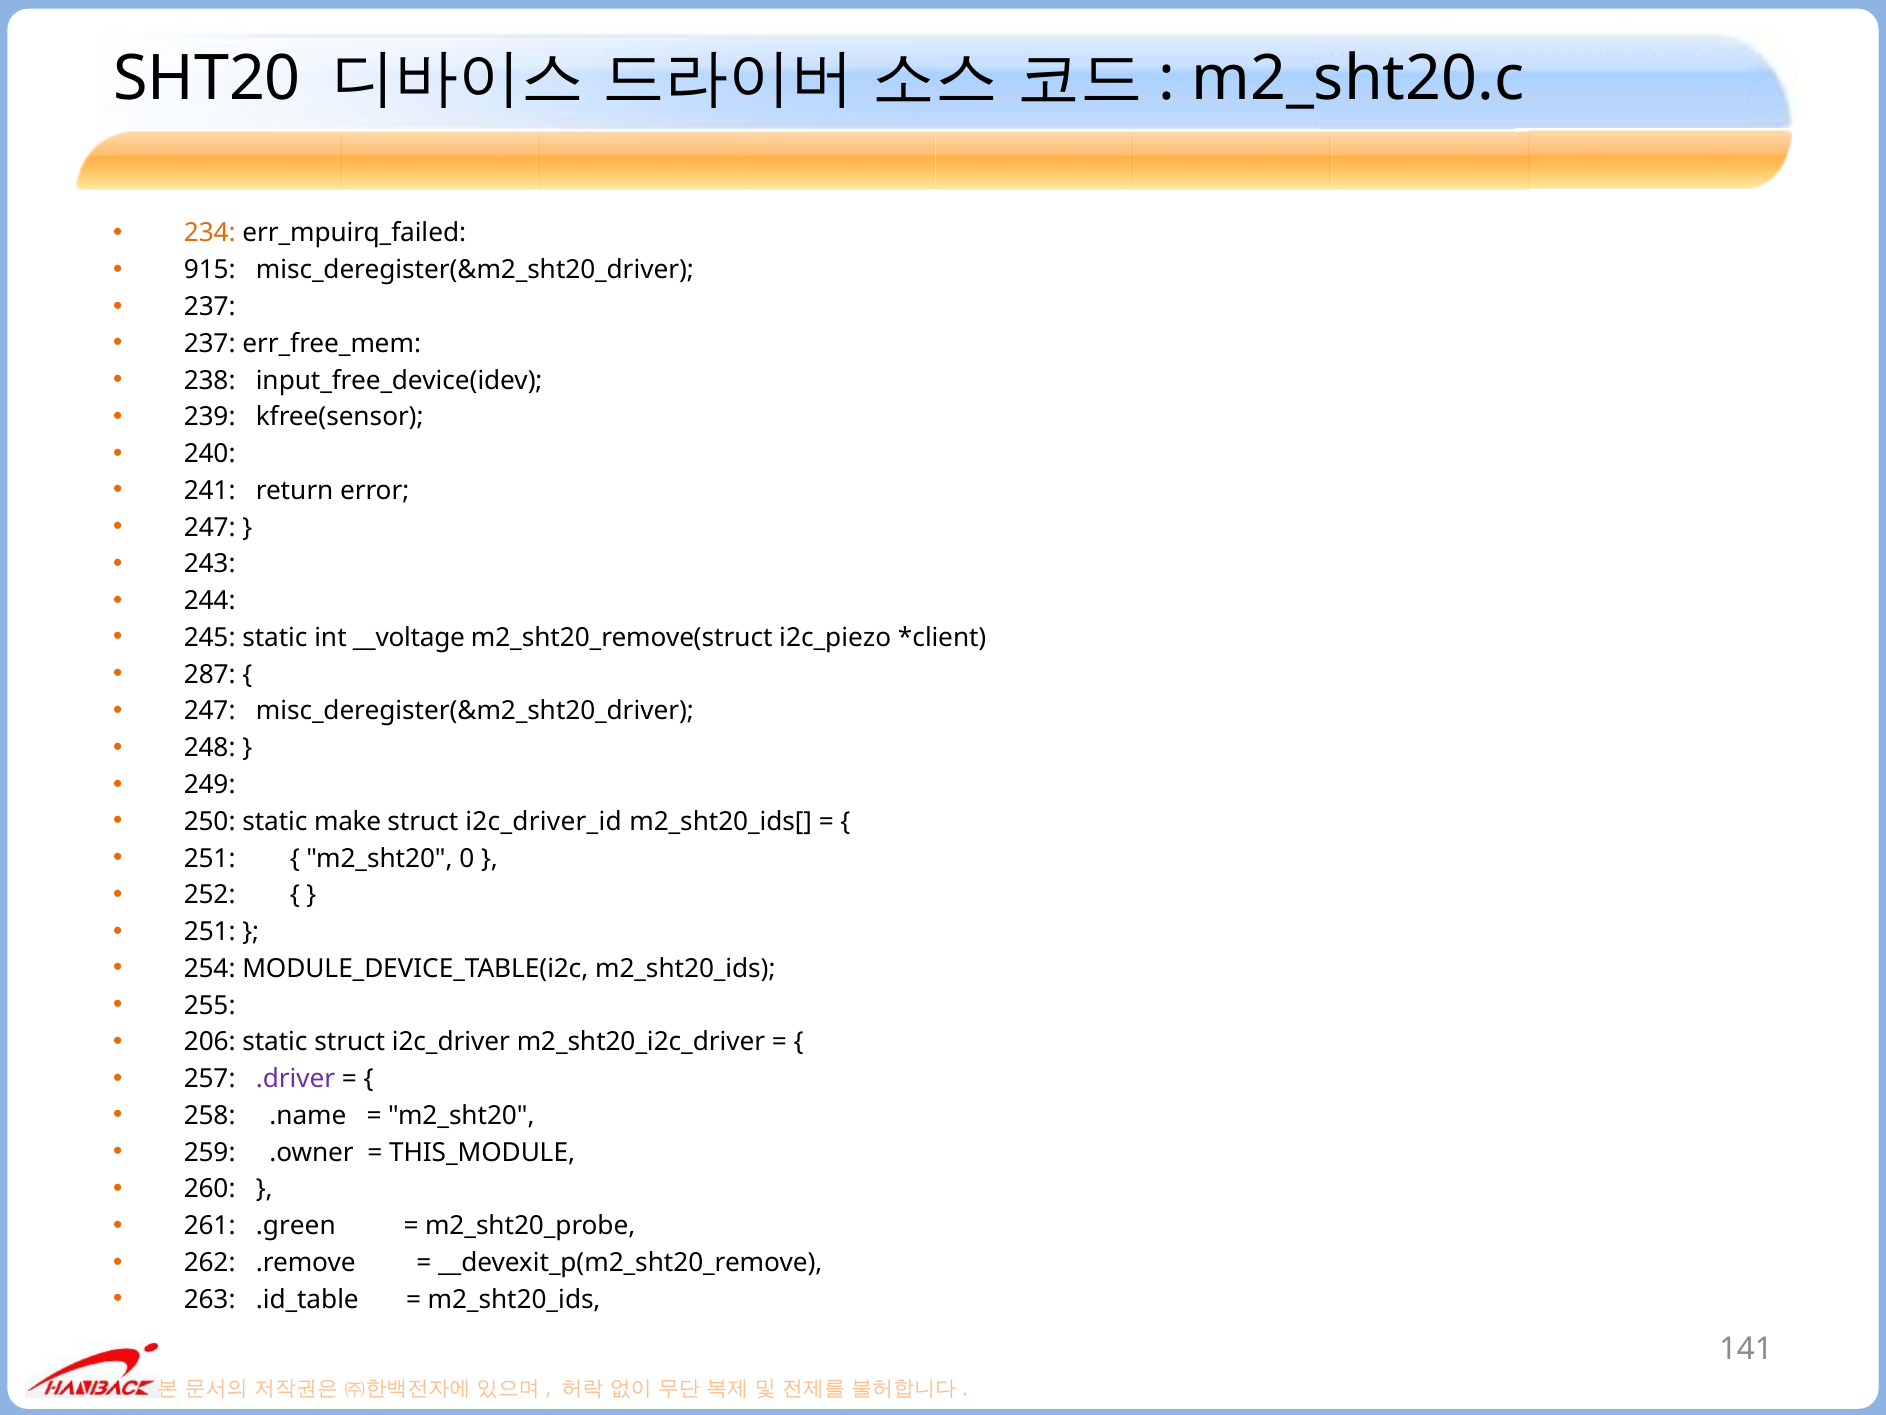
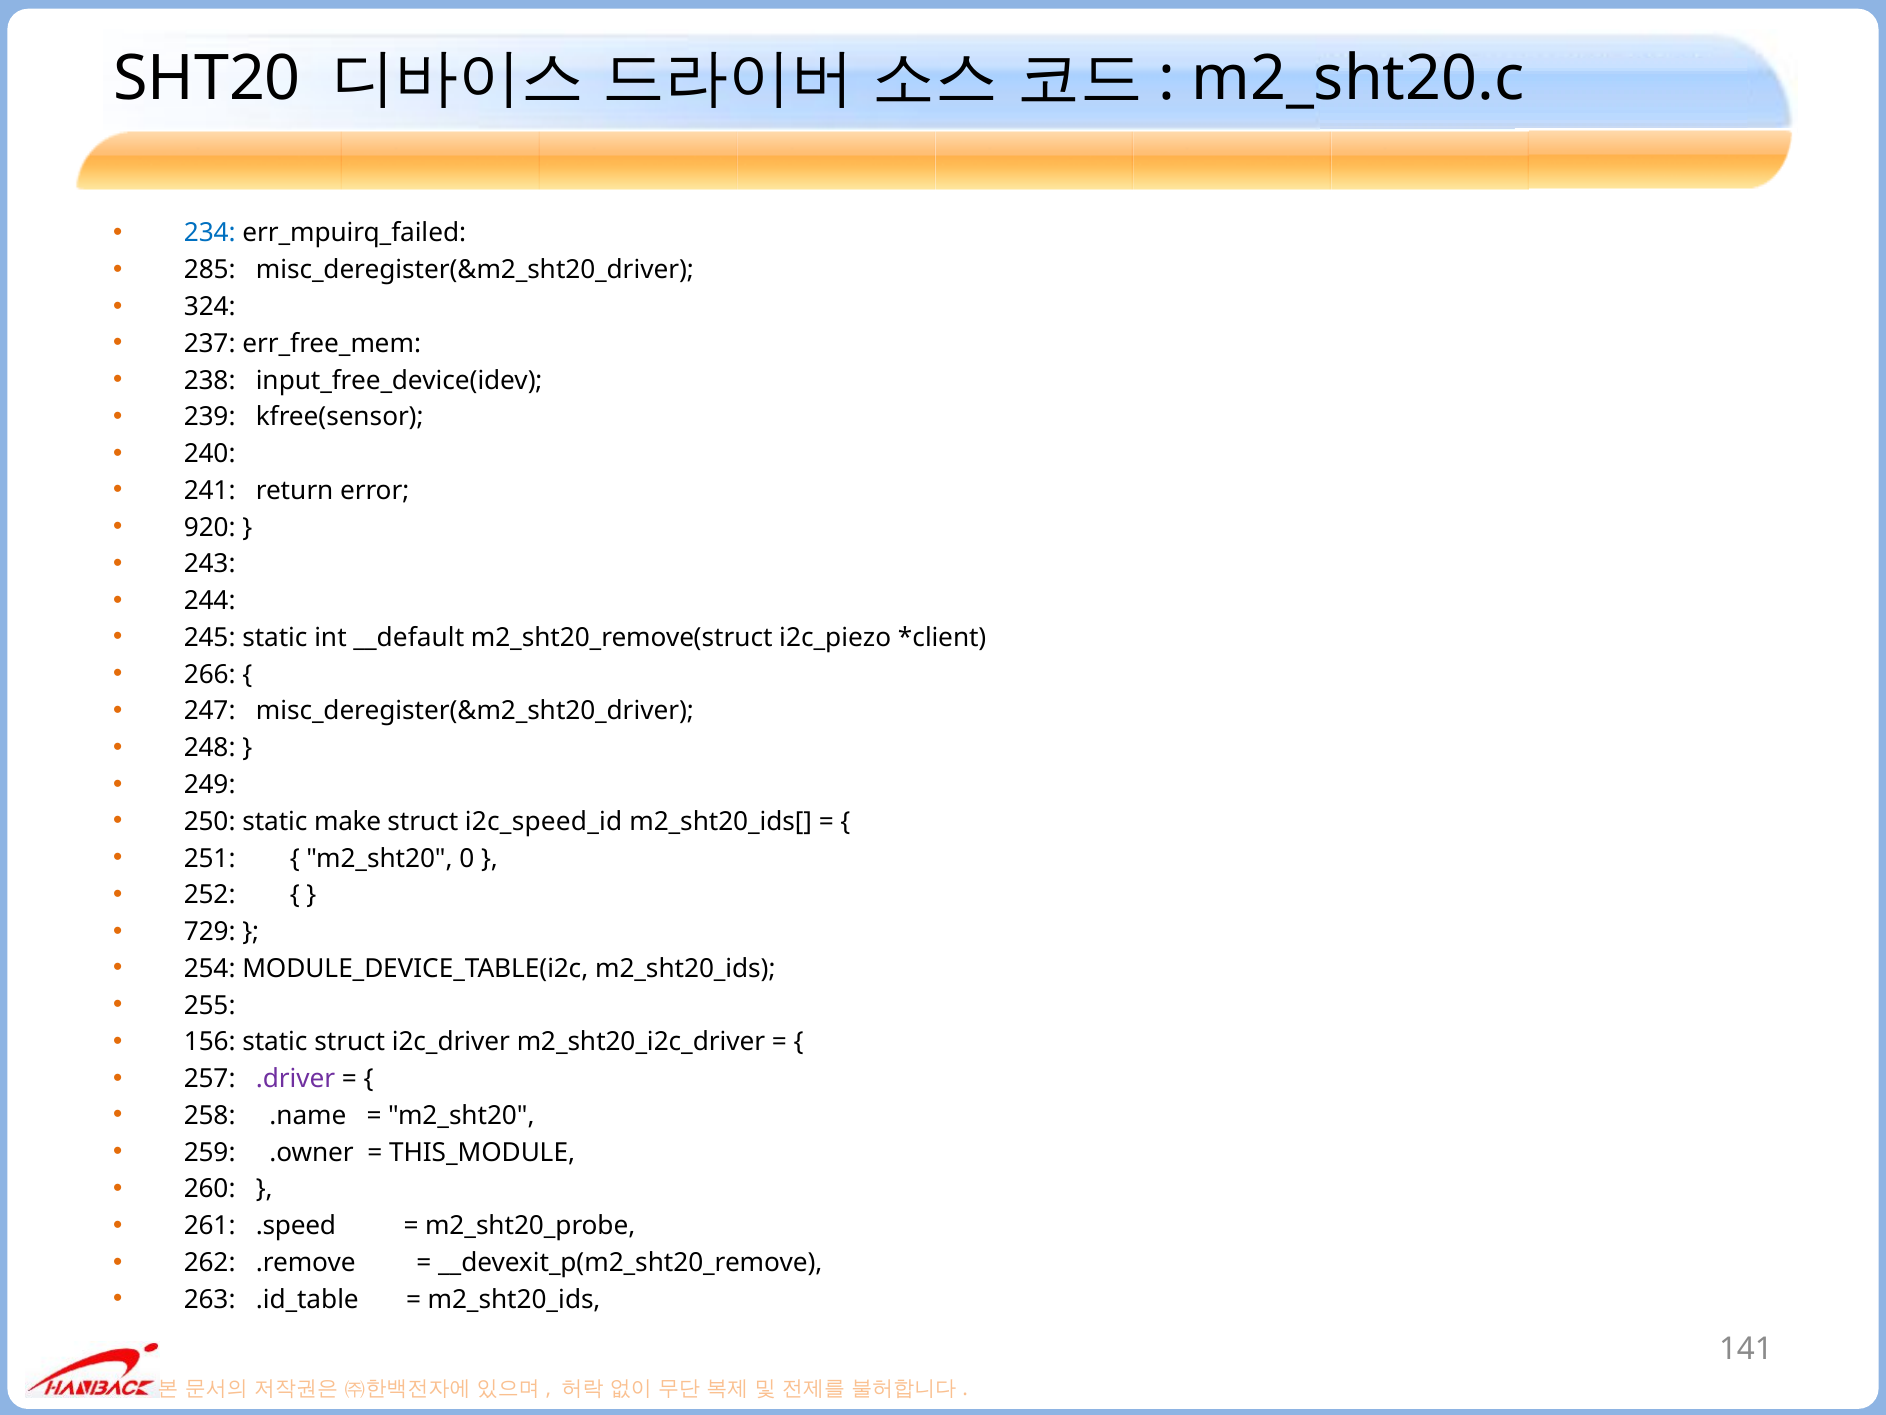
234 colour: orange -> blue (210, 233)
915: 915 -> 285 (210, 270)
237: 237 -> 324 (210, 307)
247: 247 -> 920 (210, 527)
__voltage: __voltage -> __default (409, 638)
287: 287 -> 266 (210, 674)
i2c_driver_id: i2c_driver_id -> i2c_speed_id (544, 821)
251: 251 -> 729 (210, 932)
206: 206 -> 156 (210, 1042)
.green: .green -> .speed (296, 1226)
